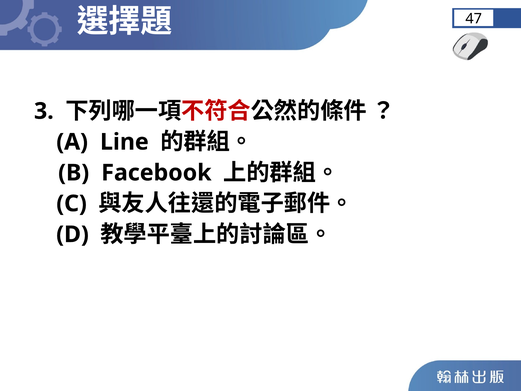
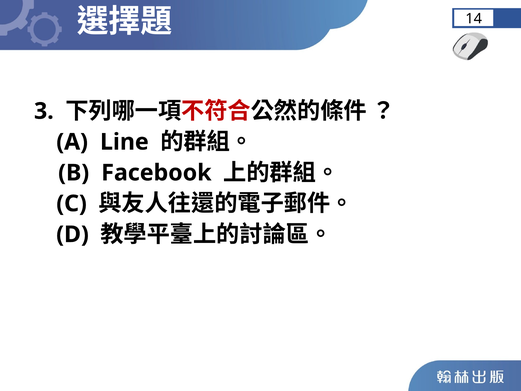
47: 47 -> 14 (474, 19)
